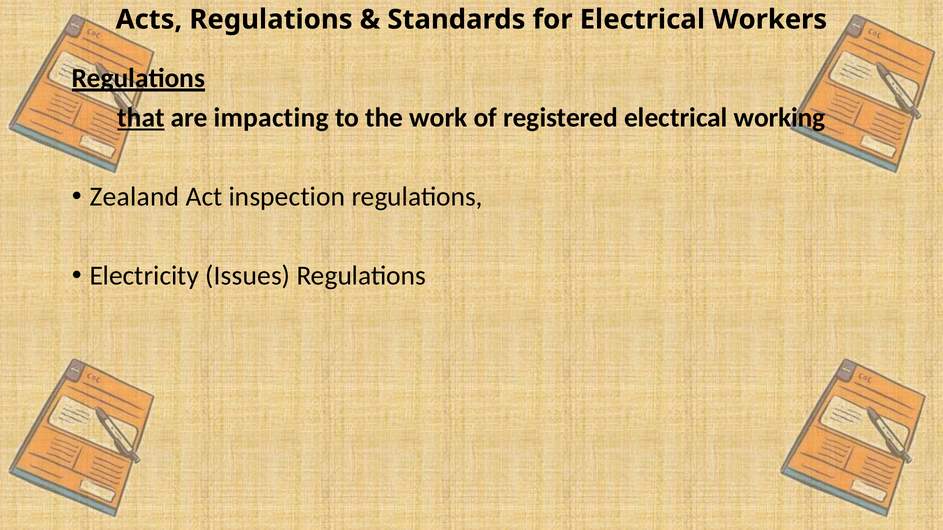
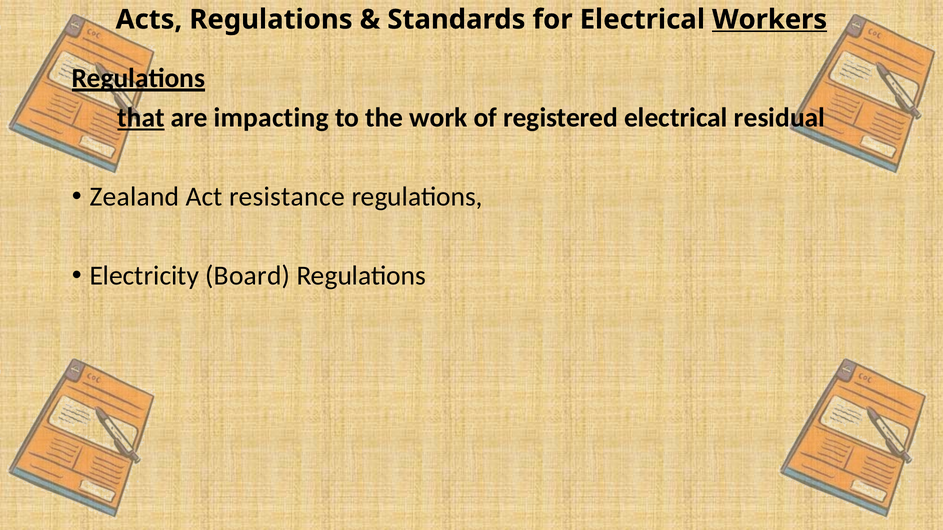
Workers underline: none -> present (770, 20)
working: working -> residual (779, 118)
inspection: inspection -> resistance (287, 197)
Issues: Issues -> Board (248, 276)
